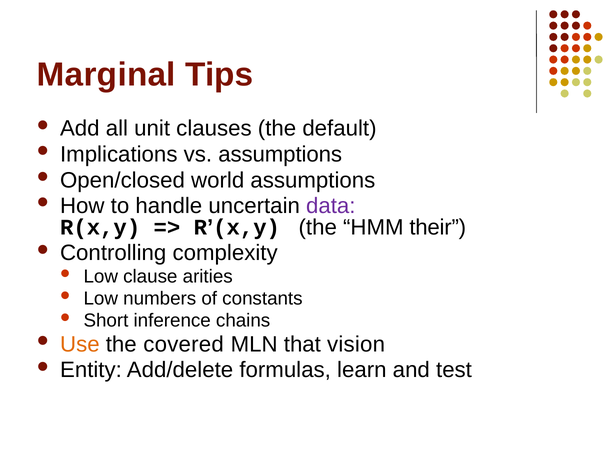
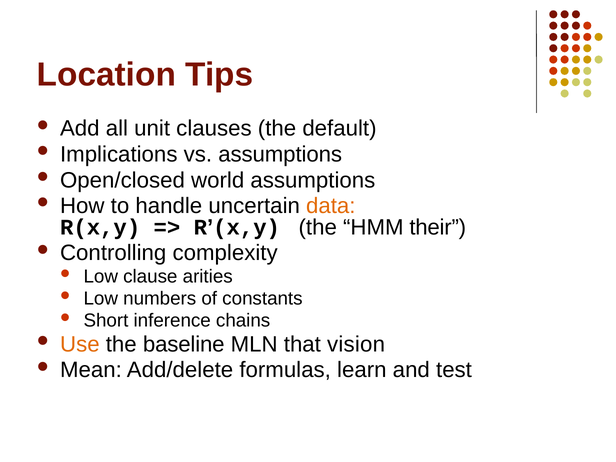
Marginal: Marginal -> Location (106, 75)
data colour: purple -> orange (331, 206)
covered: covered -> baseline (184, 344)
Entity: Entity -> Mean (91, 370)
